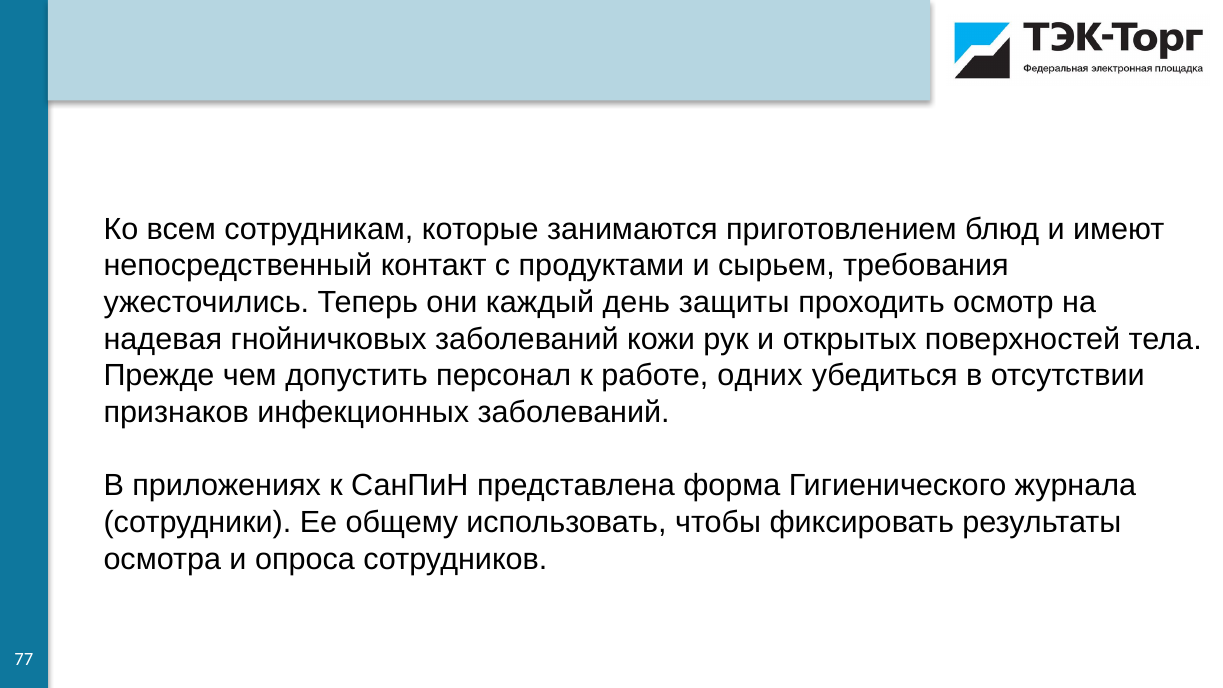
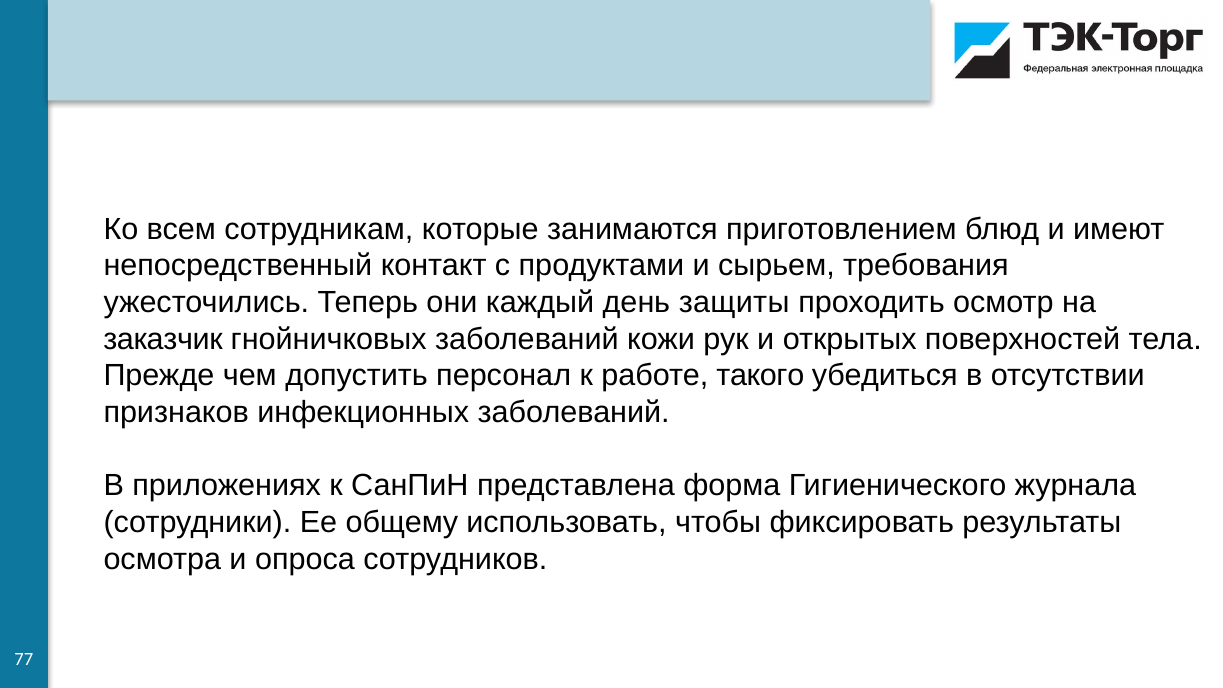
надевая: надевая -> заказчик (163, 339)
одних: одних -> такого (760, 376)
